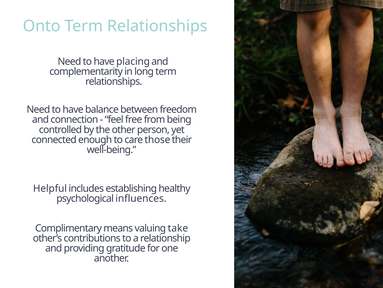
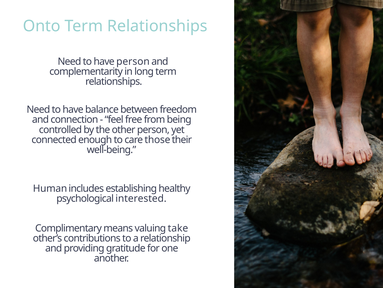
have placing: placing -> person (133, 61)
Helpful: Helpful -> Human (50, 188)
influences: influences -> interested (141, 198)
